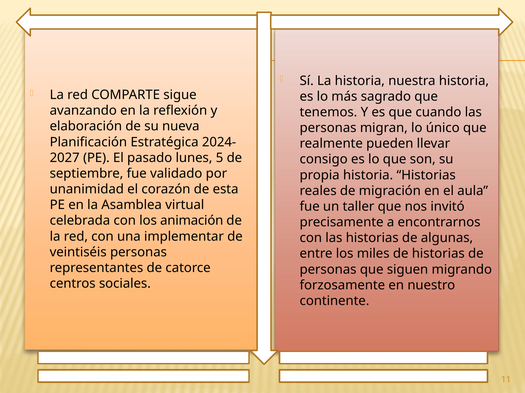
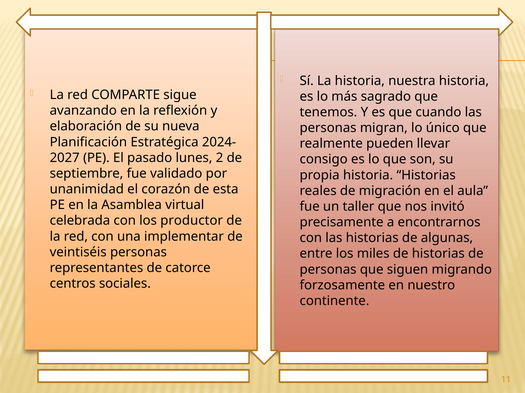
5: 5 -> 2 (220, 158)
animación: animación -> productor (192, 221)
